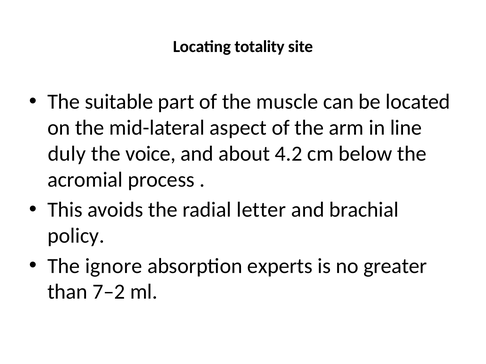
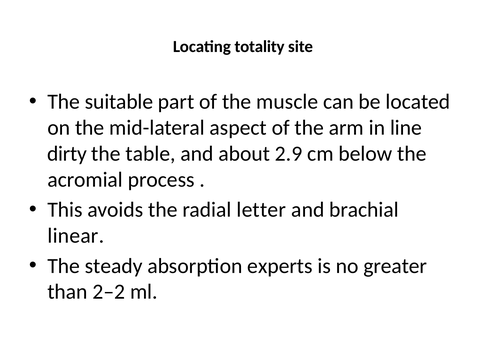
duly: duly -> dirty (67, 154)
voice: voice -> table (151, 154)
4.2: 4.2 -> 2.9 (289, 154)
policy: policy -> linear (76, 236)
ignore: ignore -> steady (114, 266)
7–2: 7–2 -> 2–2 (109, 292)
